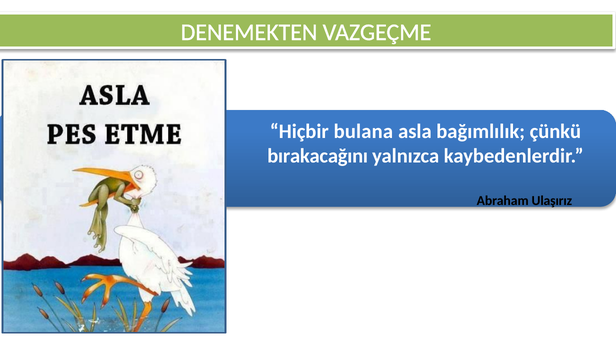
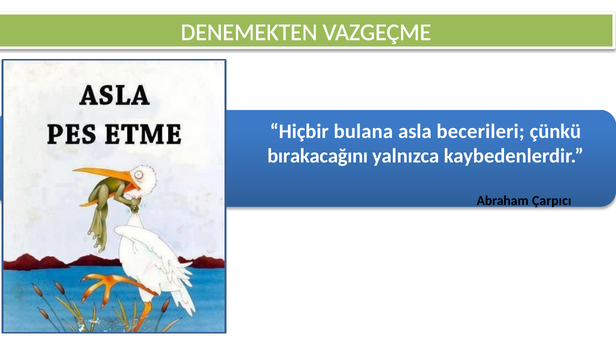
bağımlılık: bağımlılık -> becerileri (481, 132)
Ulaşırız: Ulaşırız -> Çarpıcı (552, 201)
